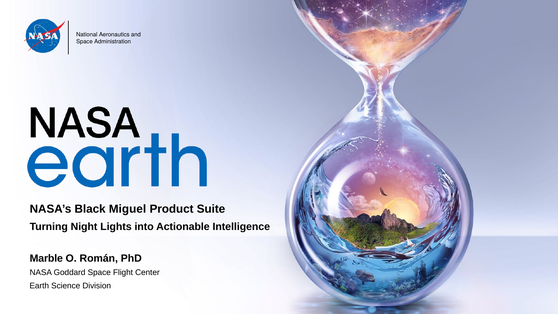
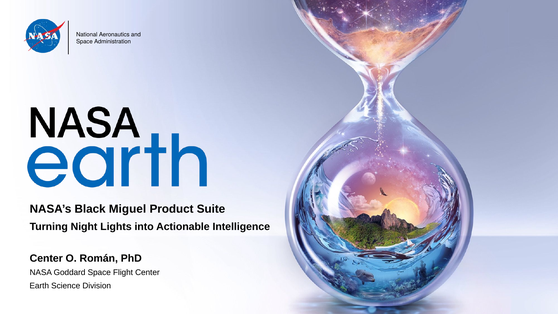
Marble: Marble -> Center (46, 258)
